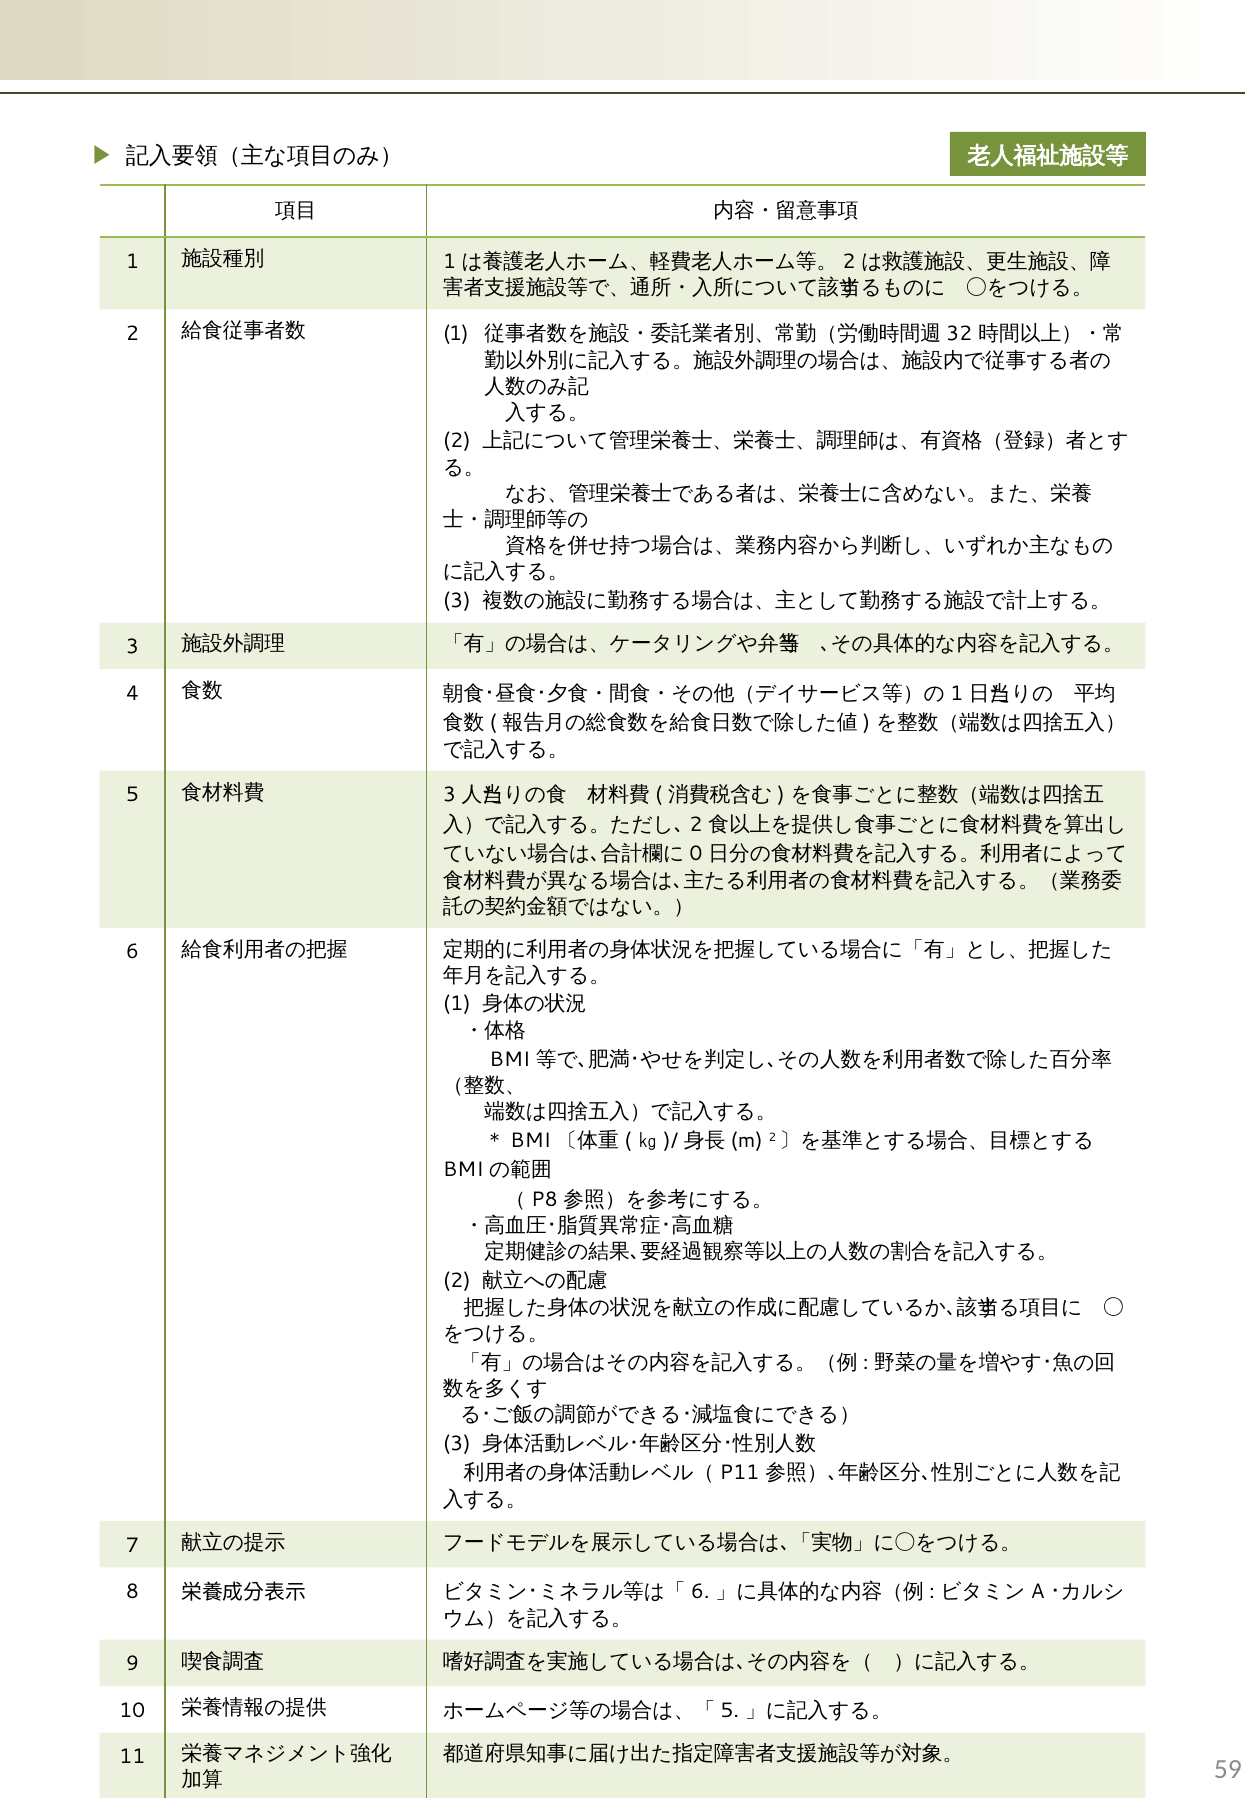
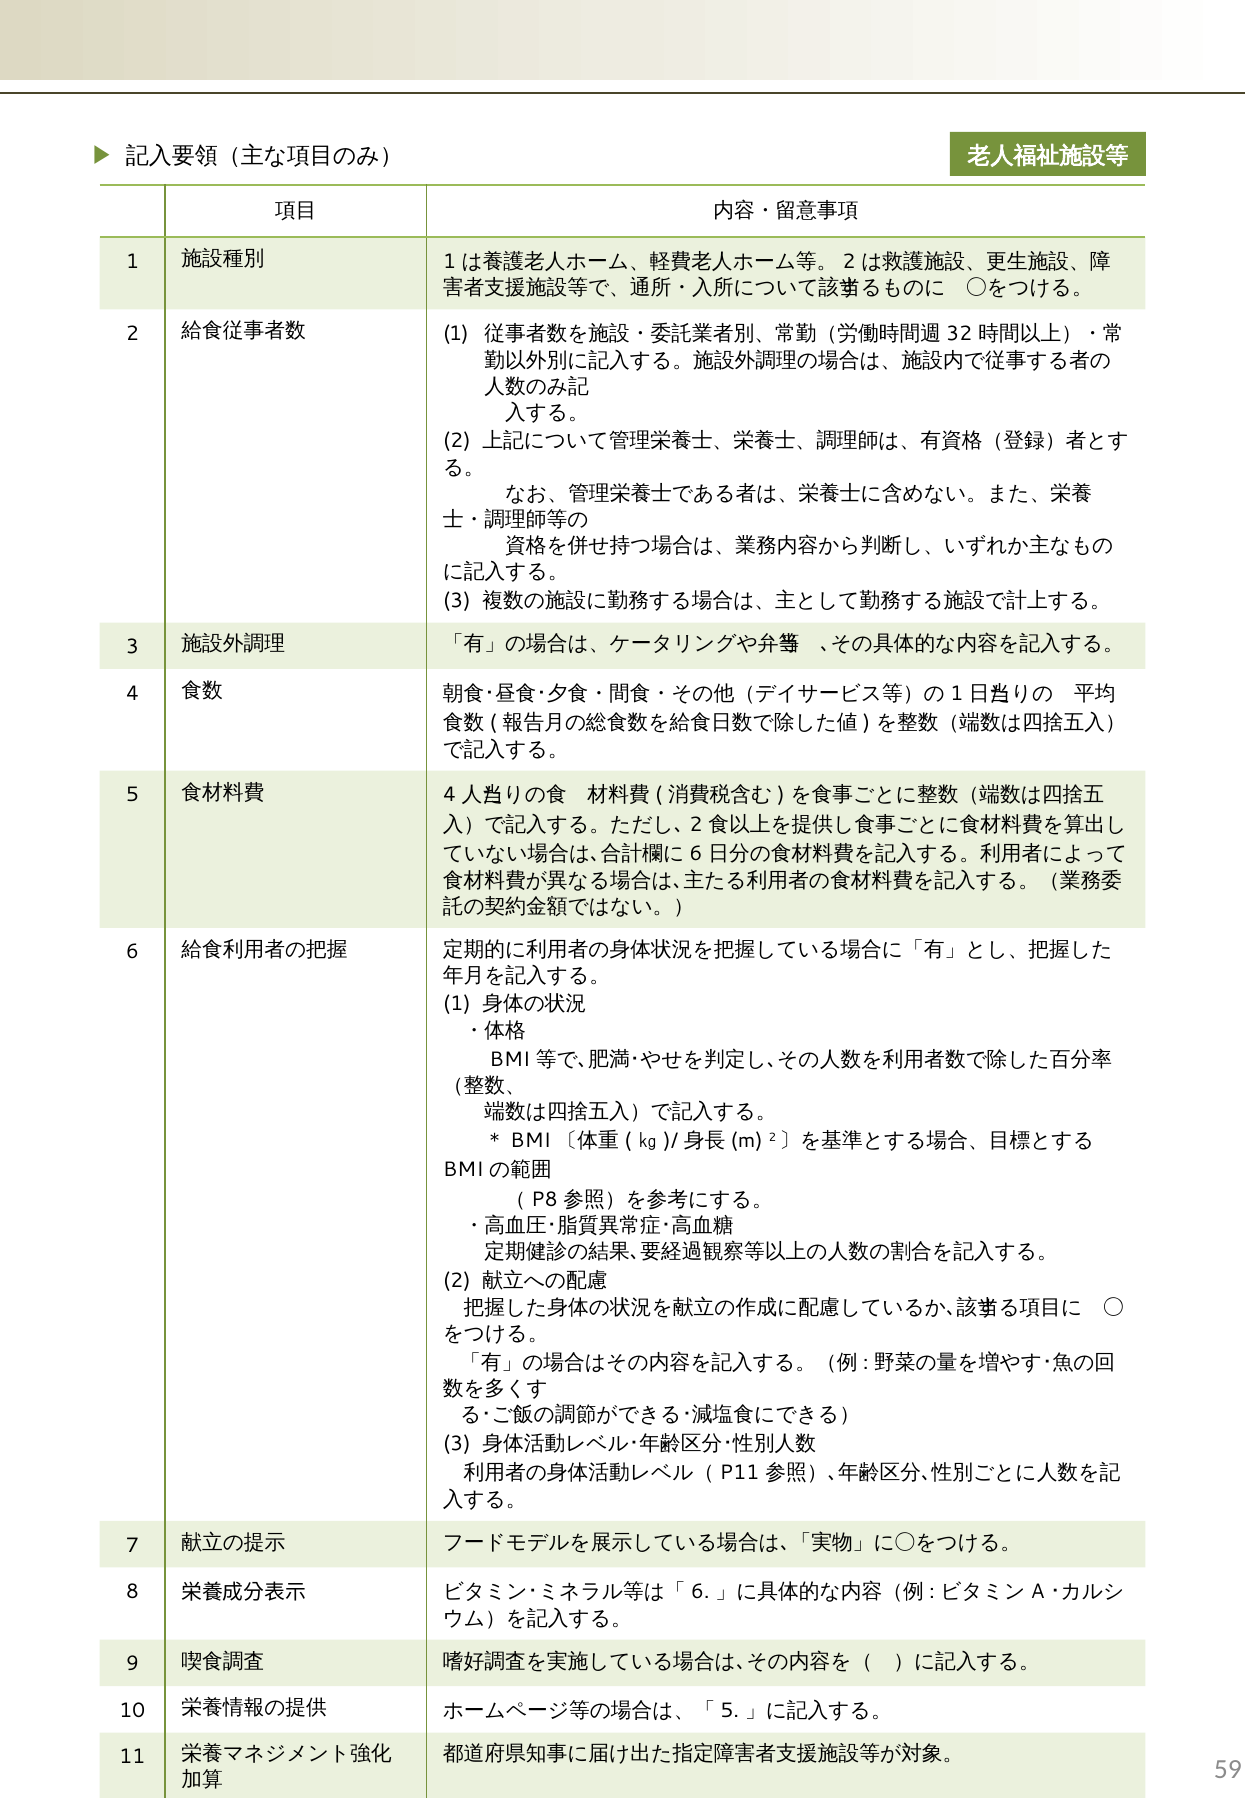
3: 3 -> 4 (449, 795)
0: 0 -> 6 (696, 854)
